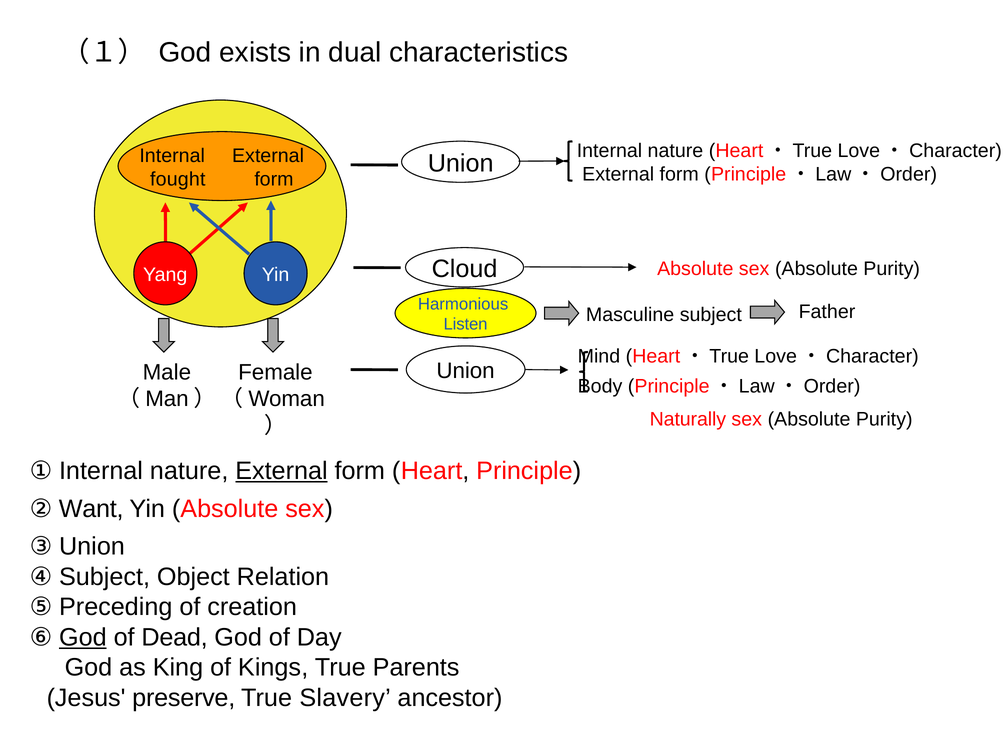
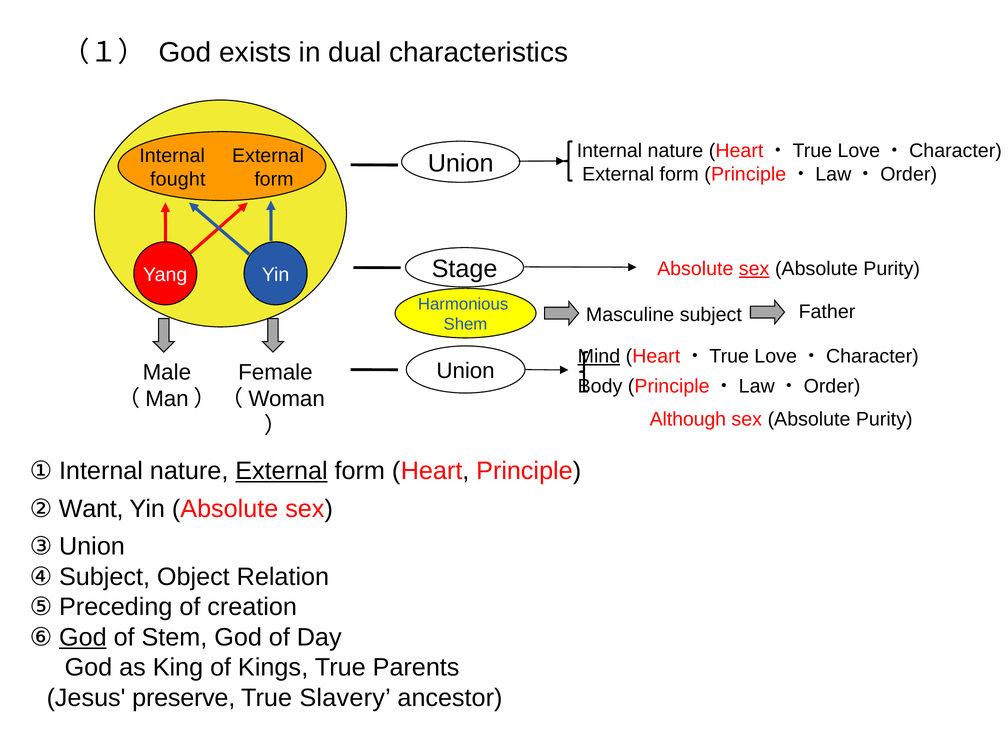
Cloud: Cloud -> Stage (465, 269)
sex underline: none -> present (754, 269)
Listen: Listen -> Shem (465, 324)
Mind underline: none -> present (599, 356)
Naturally: Naturally -> Although (688, 419)
Dead: Dead -> Stem (174, 637)
